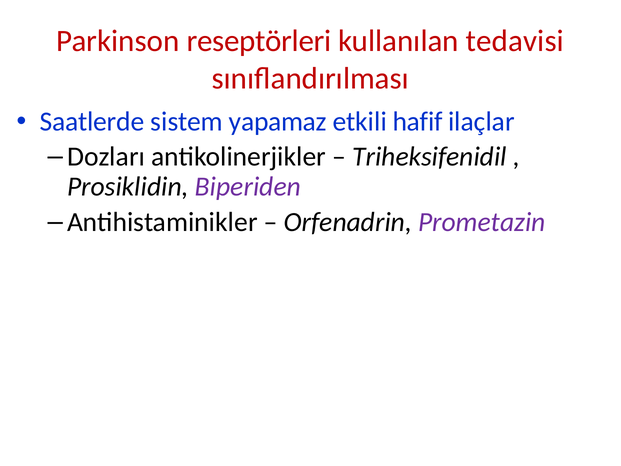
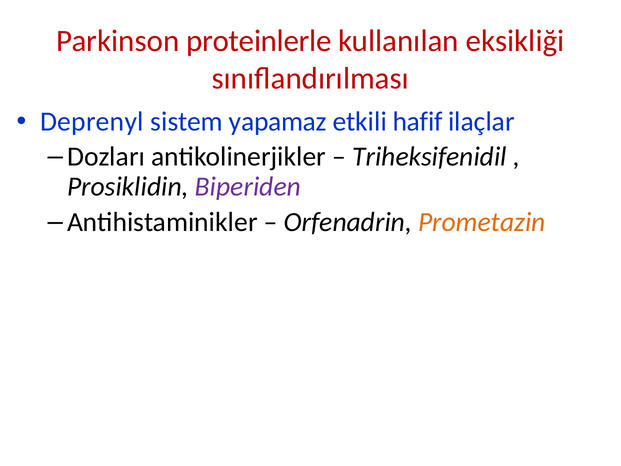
reseptörleri: reseptörleri -> proteinlerle (259, 41)
tedavisi: tedavisi -> eksikliği (515, 41)
Saatlerde: Saatlerde -> Deprenyl (92, 121)
Prometazin colour: purple -> orange (482, 222)
